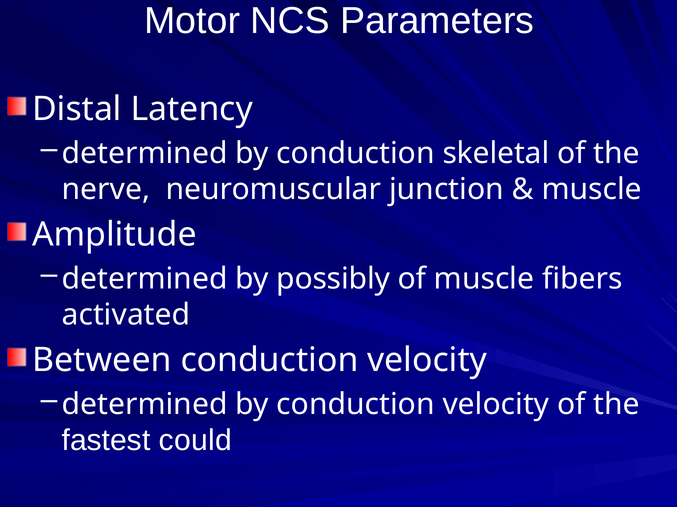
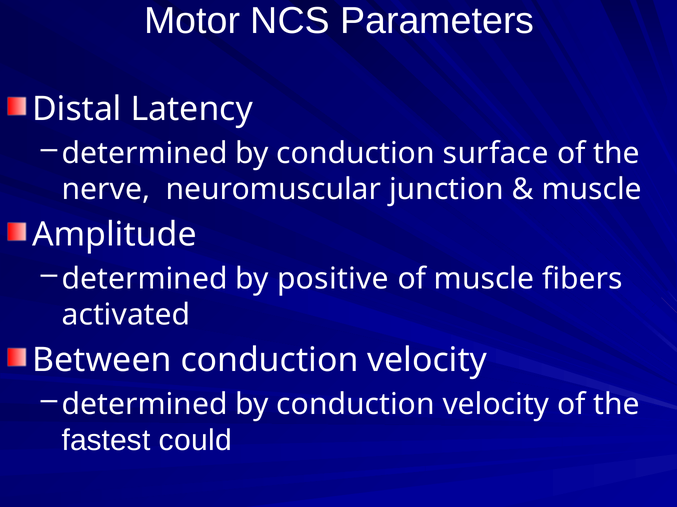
skeletal: skeletal -> surface (496, 153)
possibly: possibly -> positive (333, 279)
